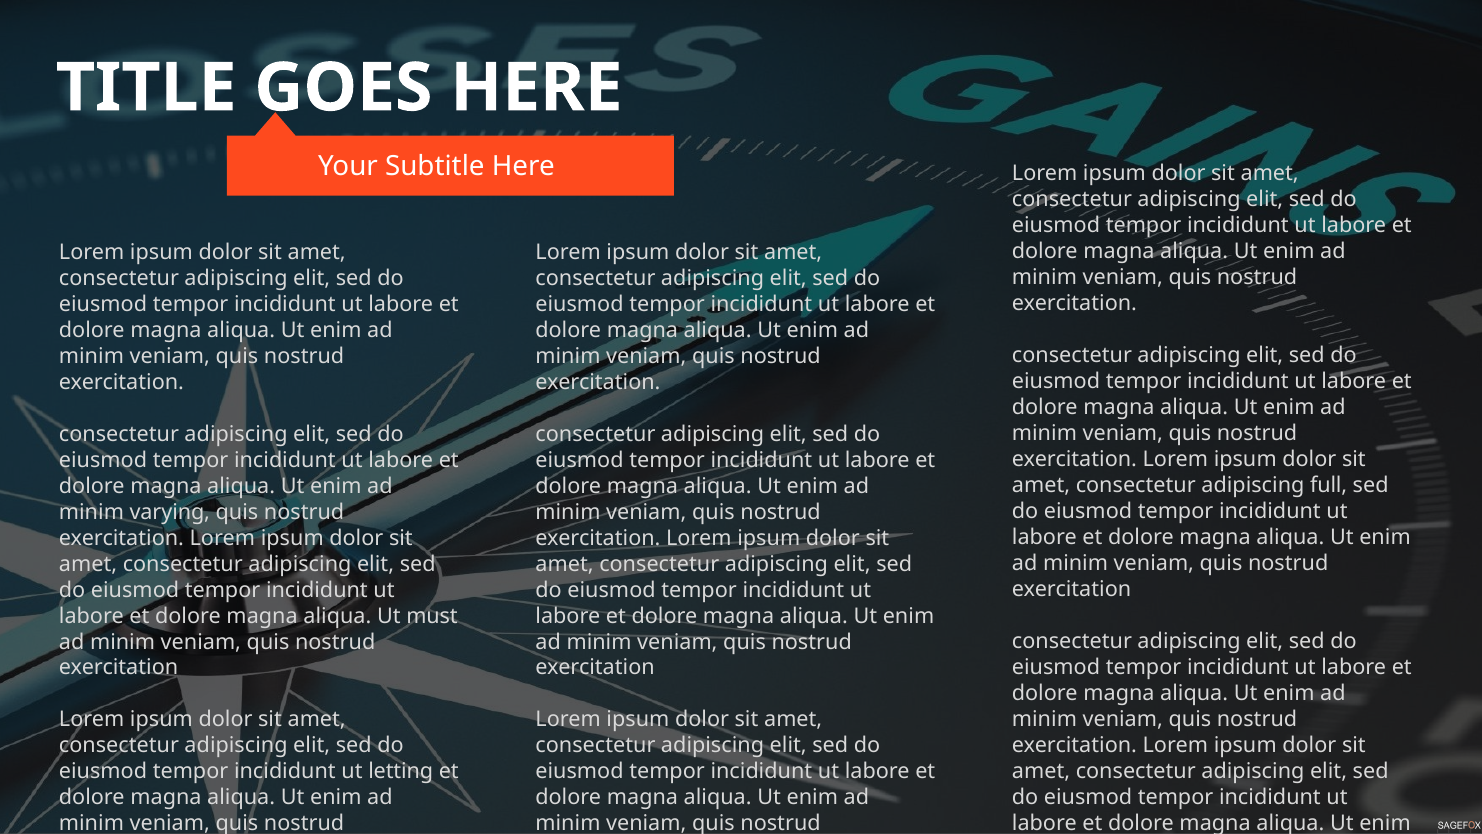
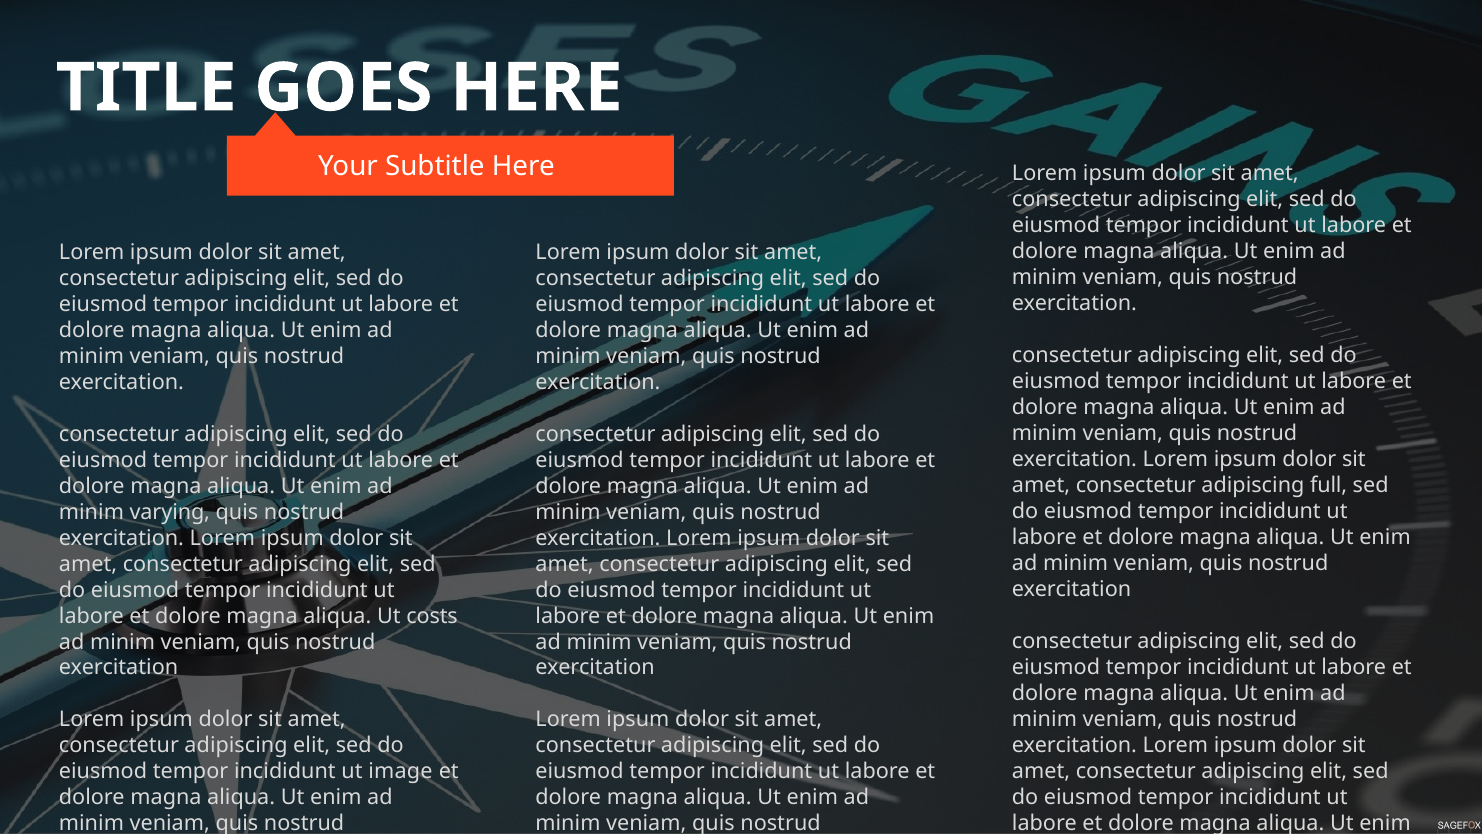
must: must -> costs (432, 616)
letting: letting -> image (401, 771)
